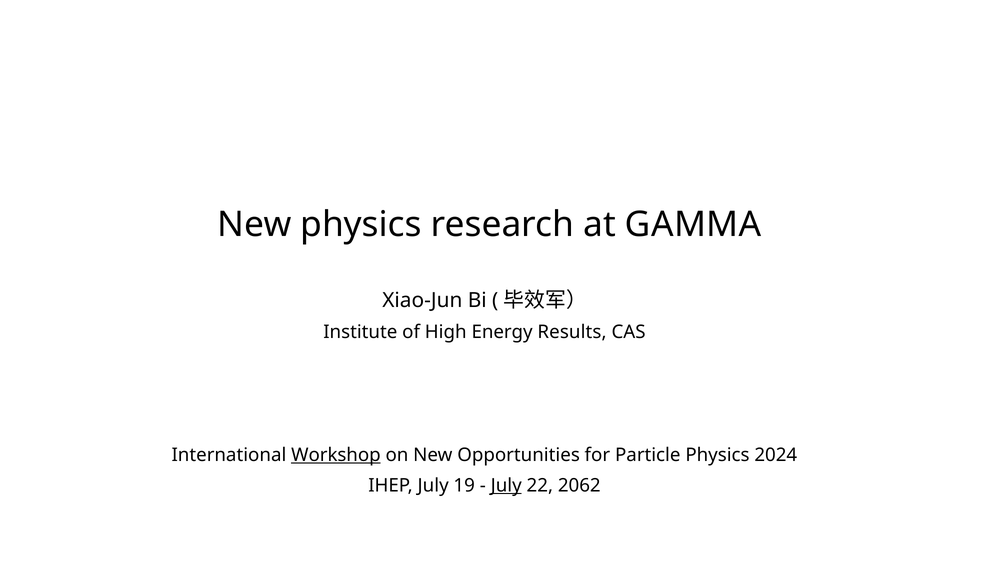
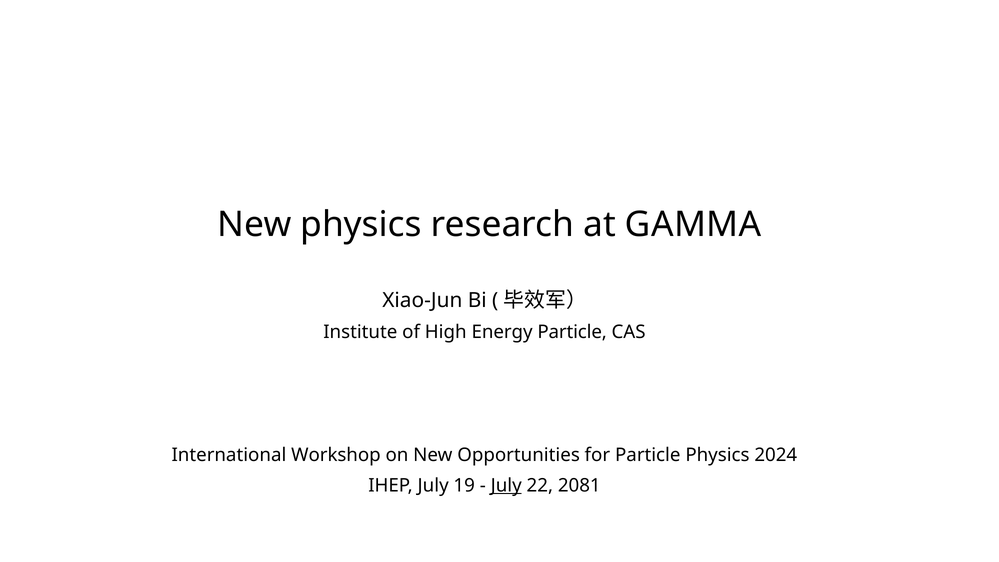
Energy Results: Results -> Particle (572, 332)
Workshop underline: present -> none (336, 455)
2062: 2062 -> 2081 (579, 485)
